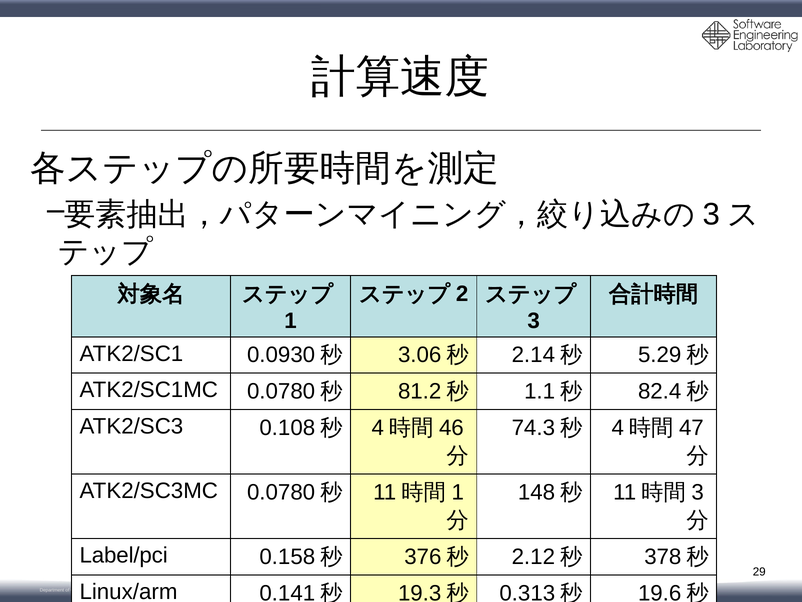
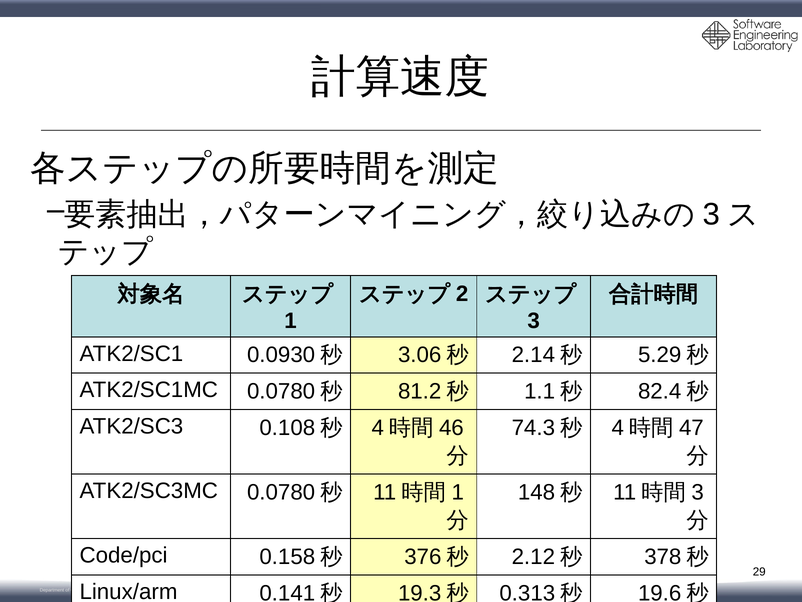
Label/pci: Label/pci -> Code/pci (124, 555)
